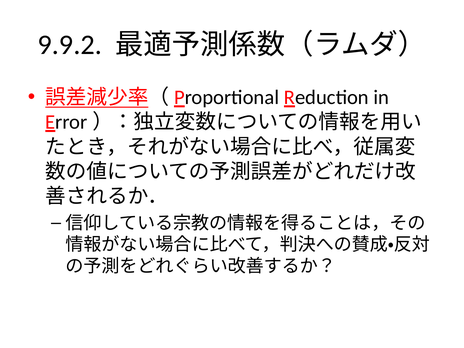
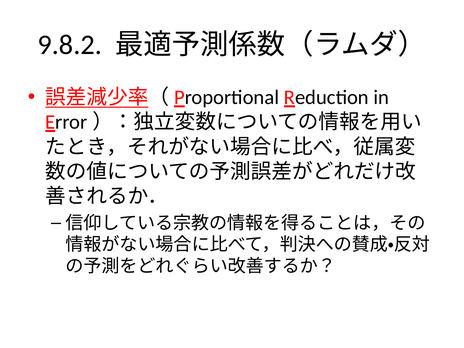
9.9.2: 9.9.2 -> 9.8.2 (70, 45)
